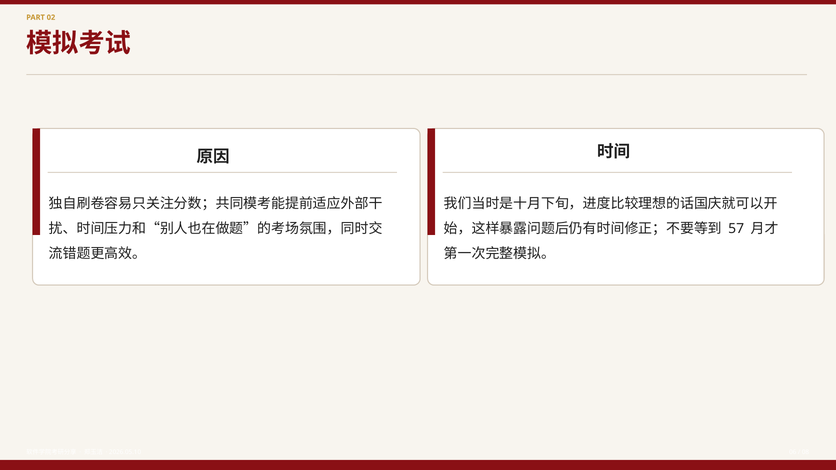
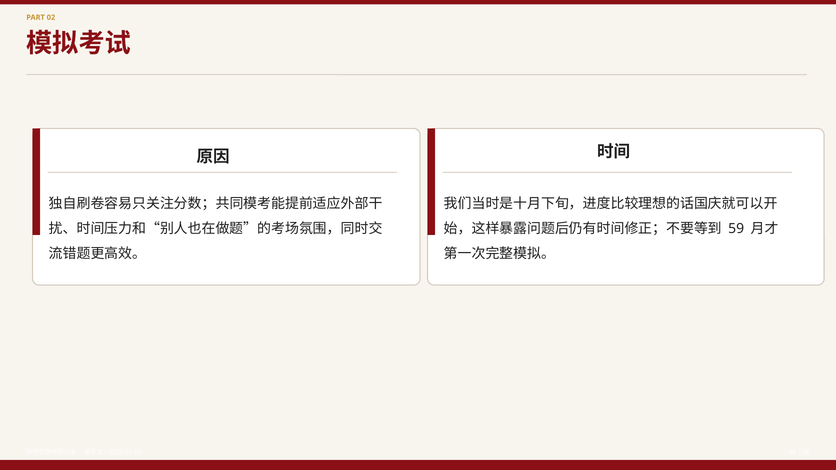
57: 57 -> 59 (736, 229)
